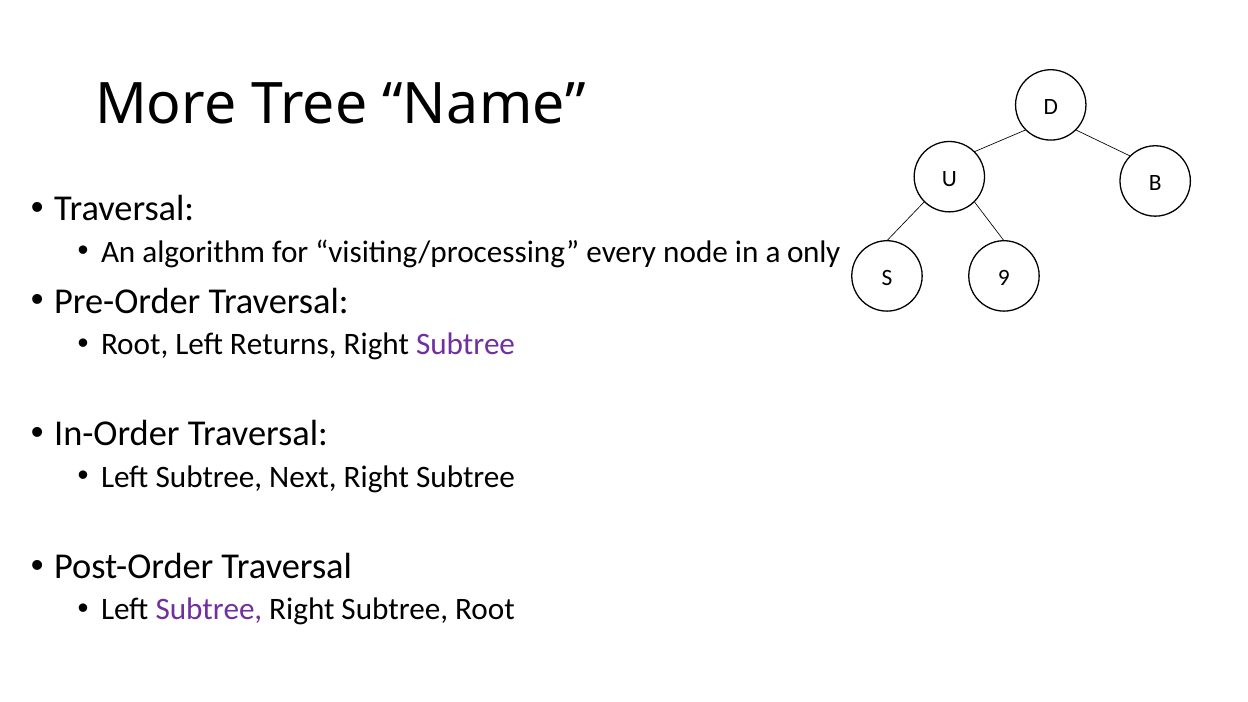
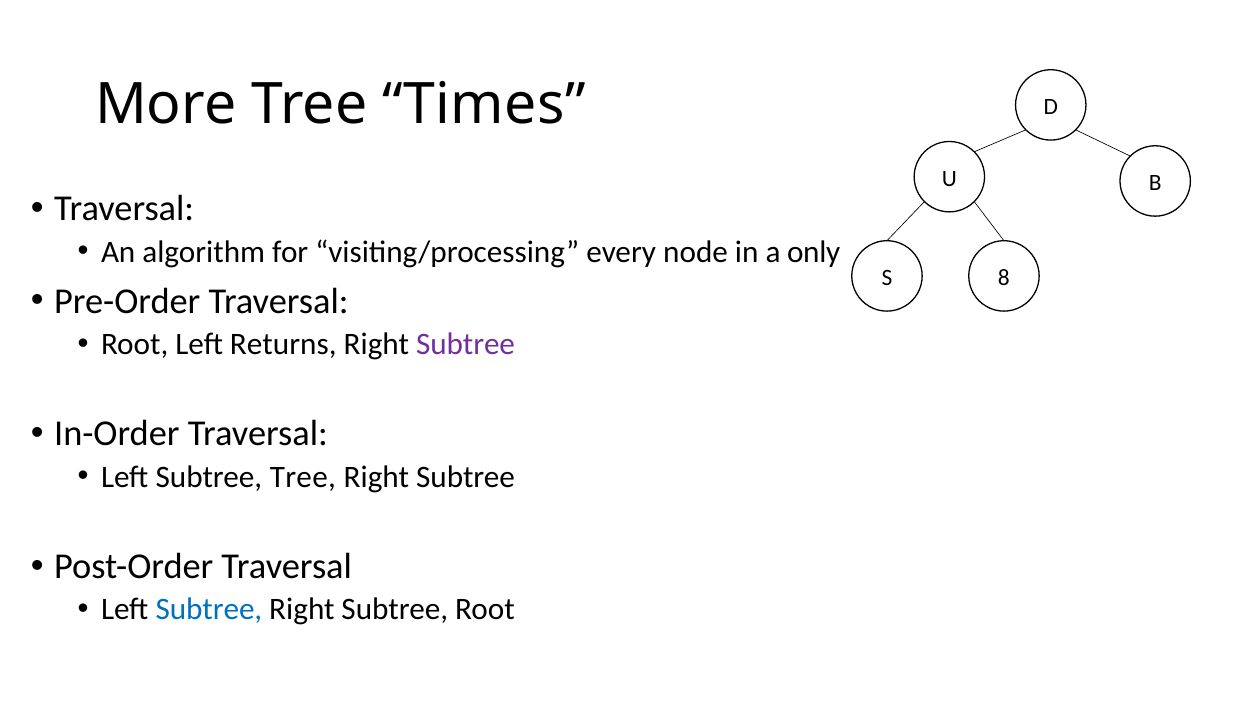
Name: Name -> Times (484, 105)
9: 9 -> 8 (1004, 278)
Subtree Next: Next -> Tree (303, 477)
Subtree colour: purple -> blue (209, 609)
